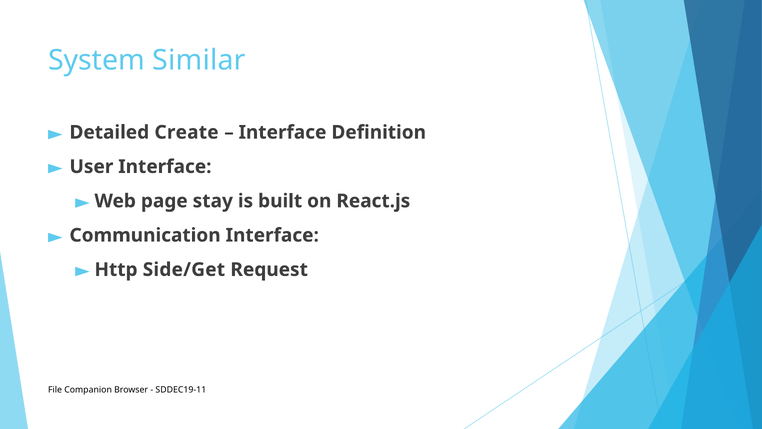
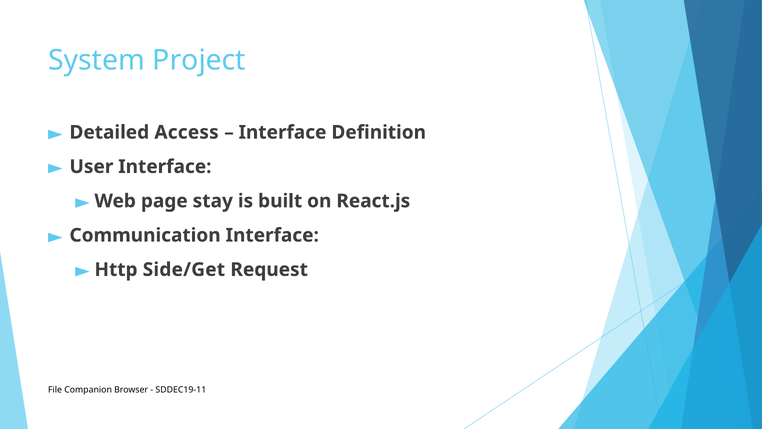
Similar: Similar -> Project (199, 60)
Create: Create -> Access (187, 132)
